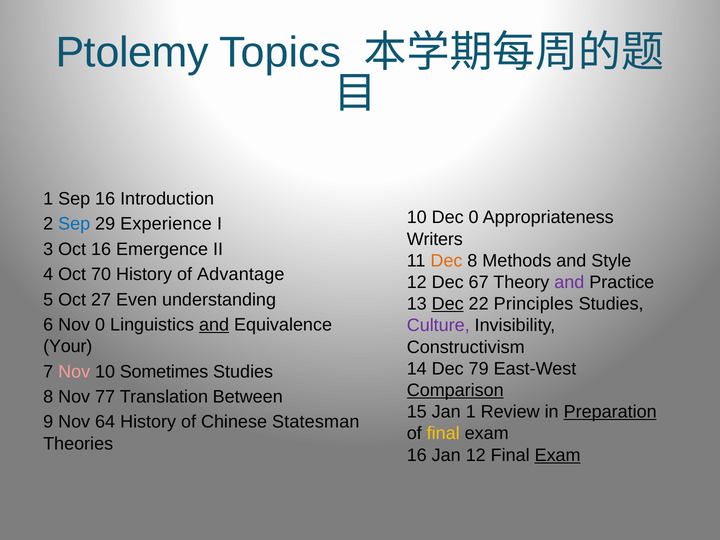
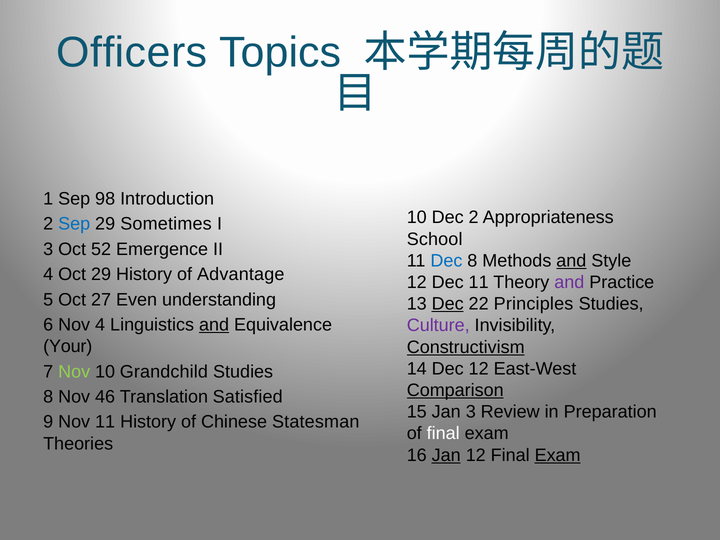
Ptolemy: Ptolemy -> Officers (132, 52)
Sep 16: 16 -> 98 (105, 199)
Dec 0: 0 -> 2 (474, 218)
Experience: Experience -> Sometimes (166, 224)
Writers: Writers -> School (435, 239)
Oct 16: 16 -> 52 (101, 249)
Dec colour: orange -> blue (446, 261)
and underline: none -> present (571, 261)
Oct 70: 70 -> 29 (101, 274)
Dec 67: 67 -> 11 (479, 282)
Nov 0: 0 -> 4 (100, 325)
Constructivism underline: none -> present (466, 347)
Dec 79: 79 -> 12 (479, 369)
Nov colour: pink -> light green (74, 372)
Sometimes: Sometimes -> Grandchild (164, 372)
77: 77 -> 46 (105, 397)
Between: Between -> Satisfied (248, 397)
Jan 1: 1 -> 3 (471, 412)
Preparation underline: present -> none (610, 412)
Nov 64: 64 -> 11 (105, 422)
final colour: yellow -> white (443, 434)
Jan underline: none -> present (446, 455)
